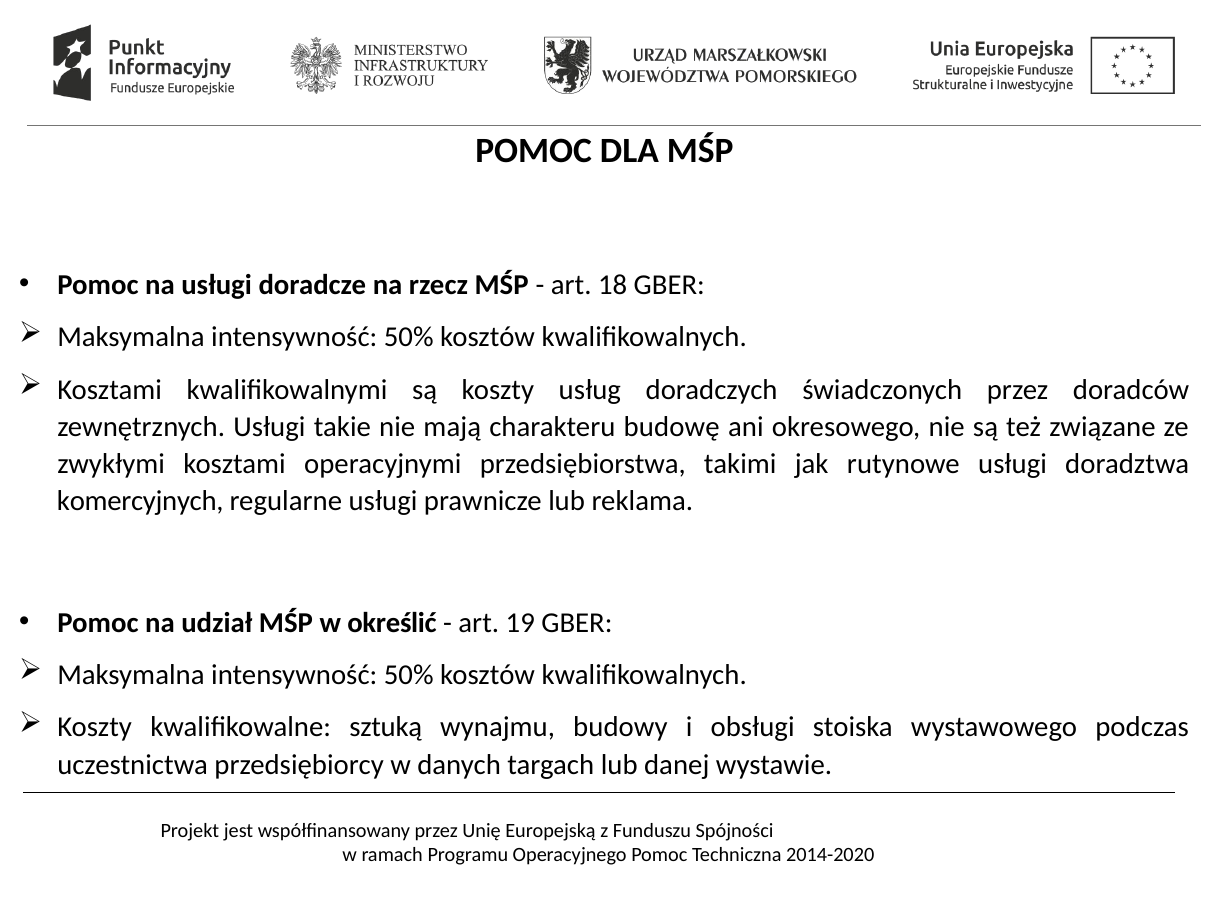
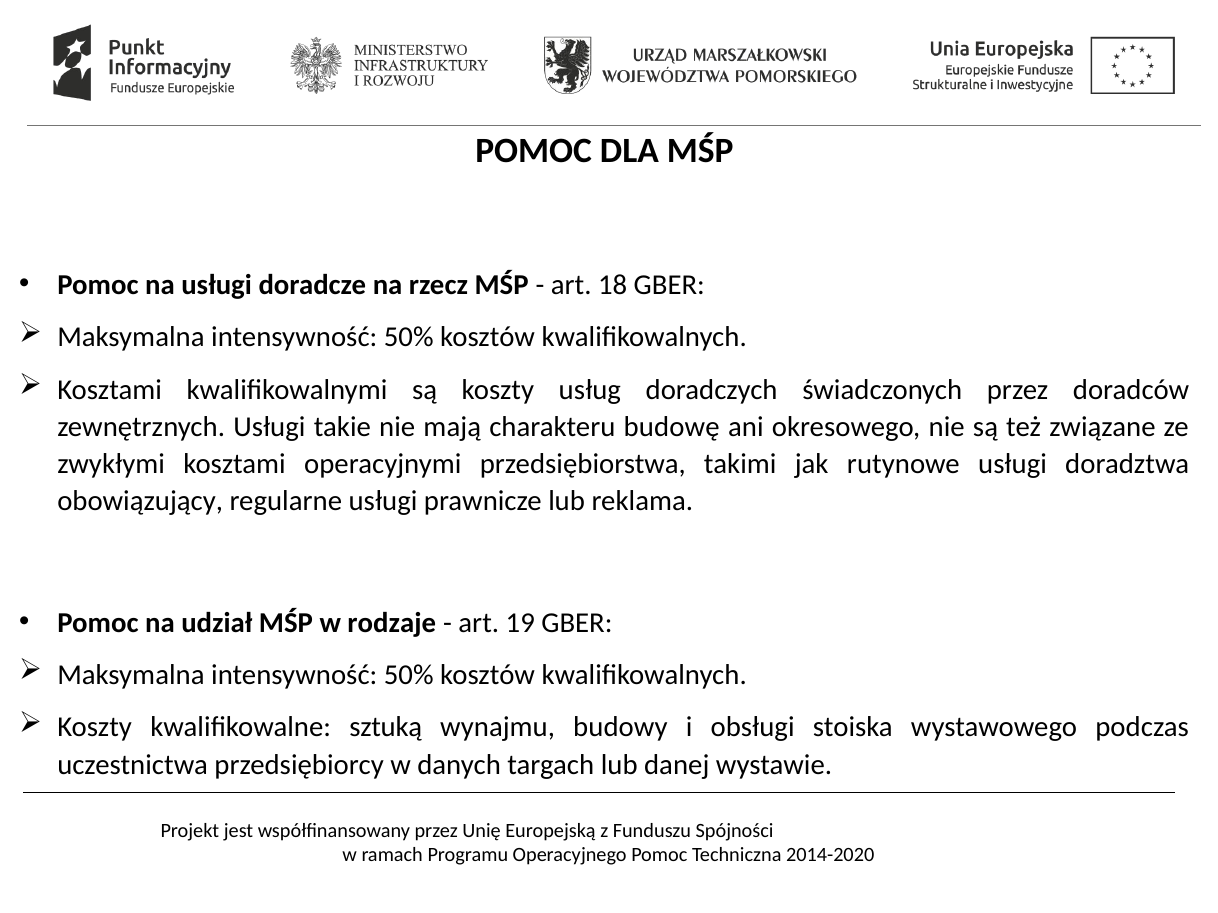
komercyjnych: komercyjnych -> obowiązujący (140, 502)
określić: określić -> rodzaje (392, 623)
